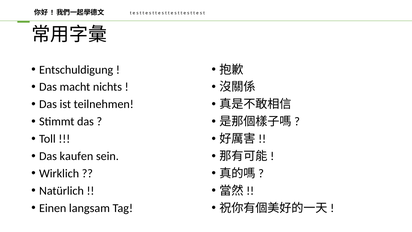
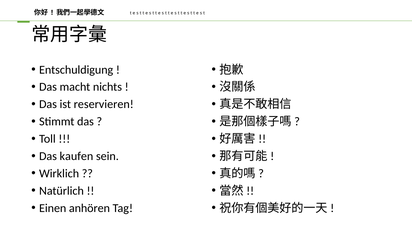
teilnehmen: teilnehmen -> reservieren (104, 104)
langsam: langsam -> anhören (89, 208)
